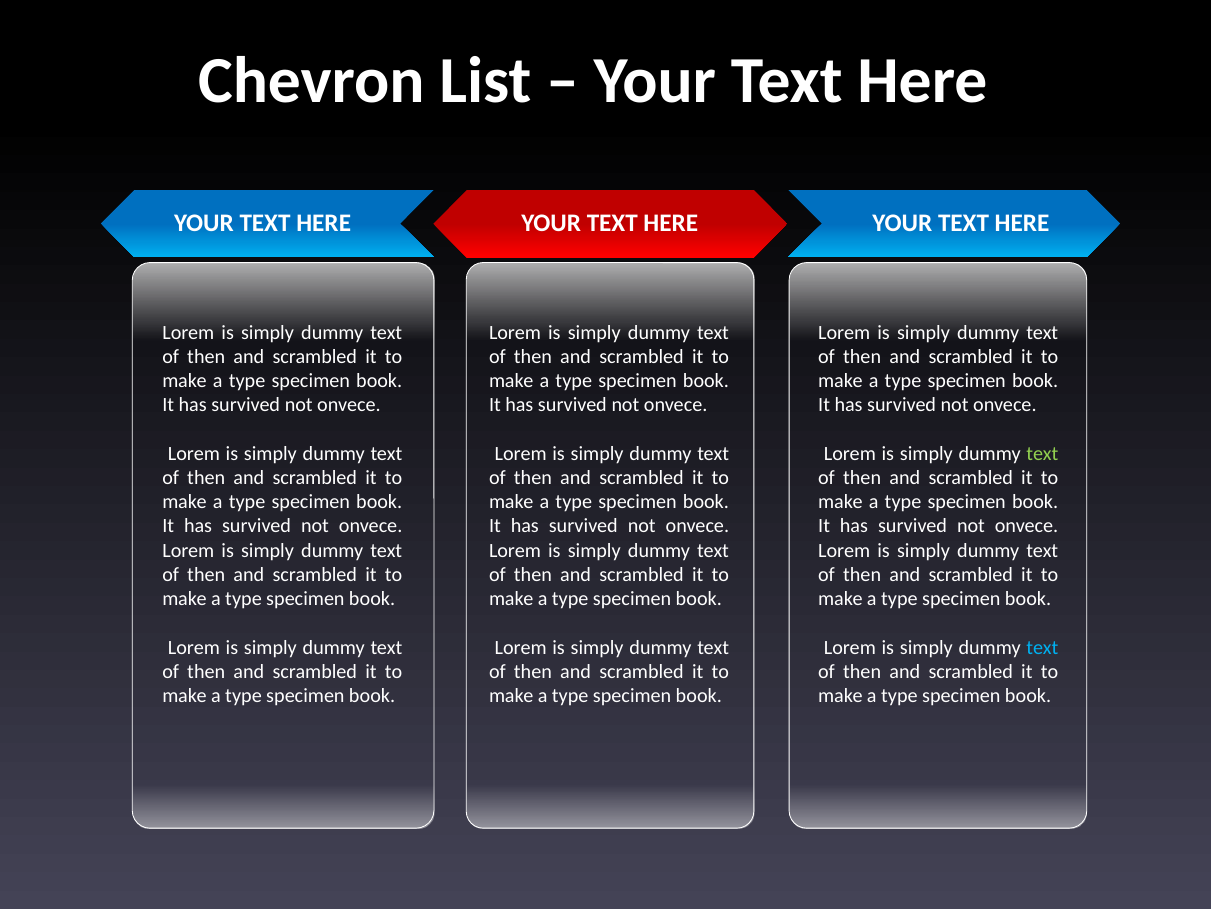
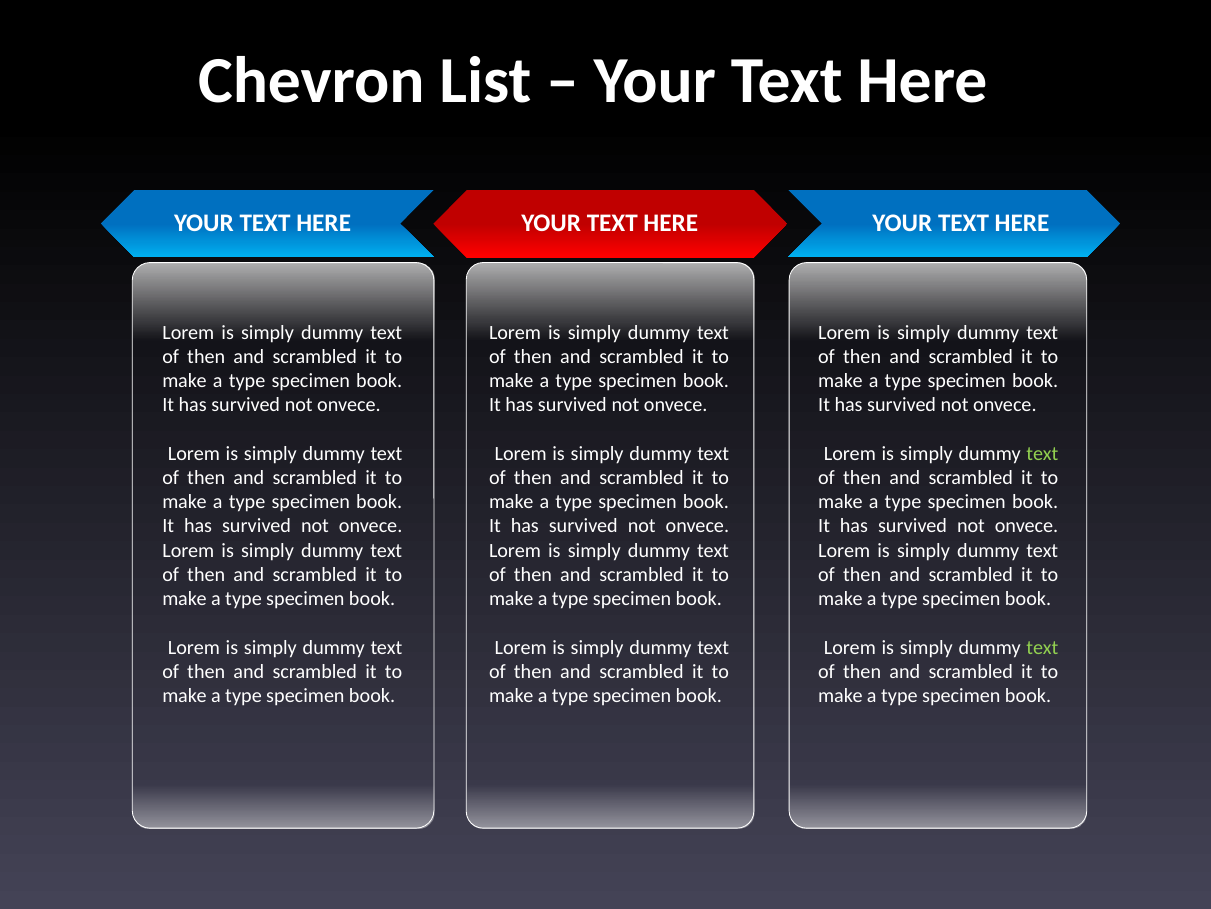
text colour: light blue -> light green (1042, 647)
